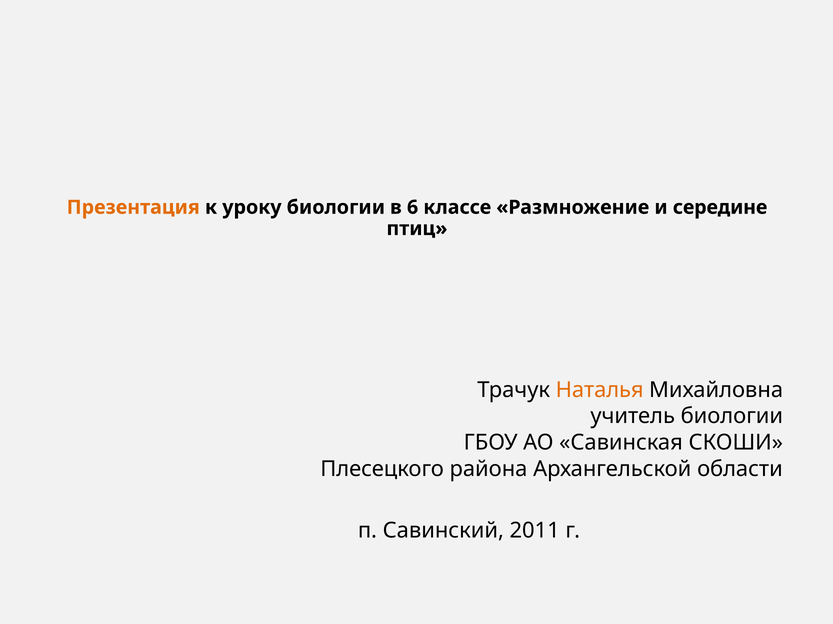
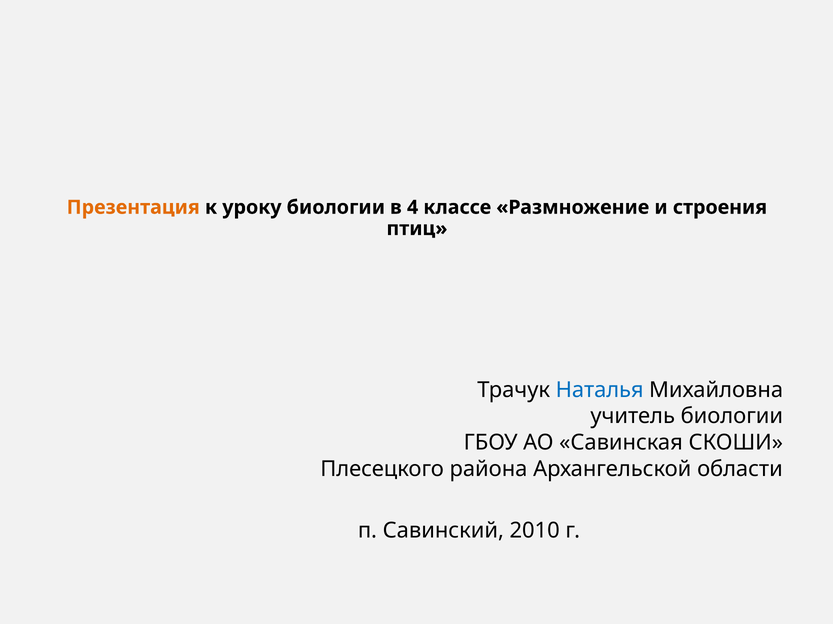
6: 6 -> 4 (413, 208)
середине: середине -> строения (720, 208)
Наталья colour: orange -> blue (600, 390)
2011: 2011 -> 2010 (535, 531)
